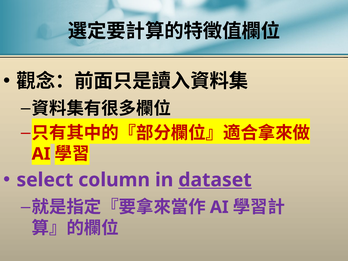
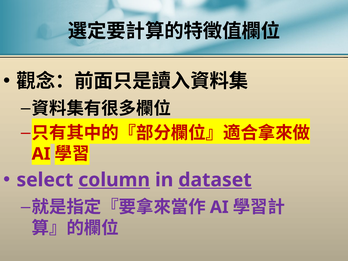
column underline: none -> present (114, 180)
